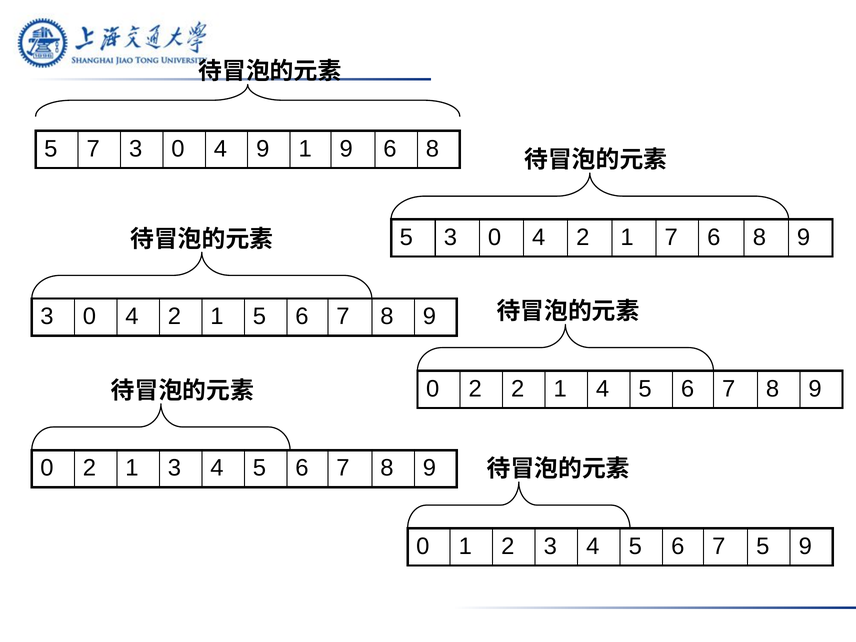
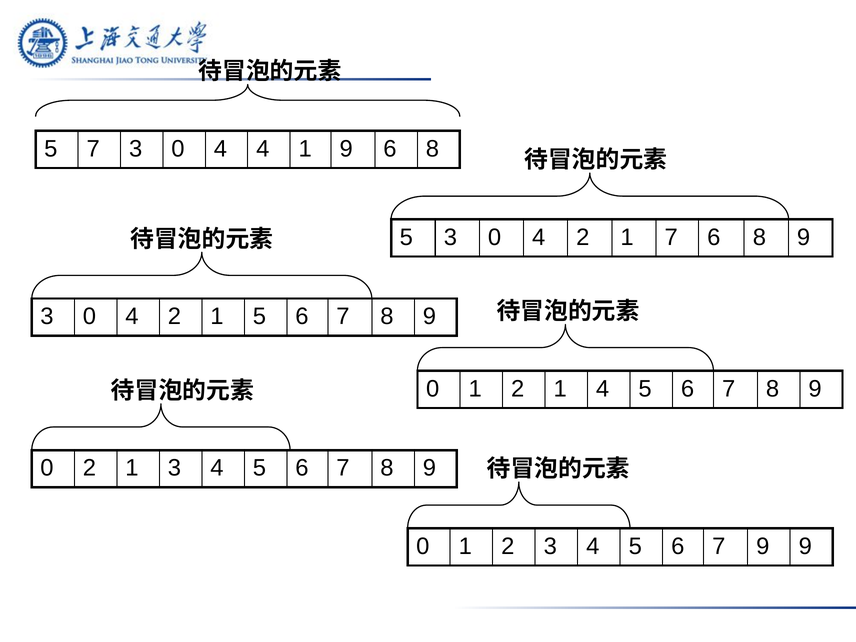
4 9: 9 -> 4 (263, 149)
2: 2 -> 1 (475, 389)
7 5: 5 -> 9 (763, 546)
